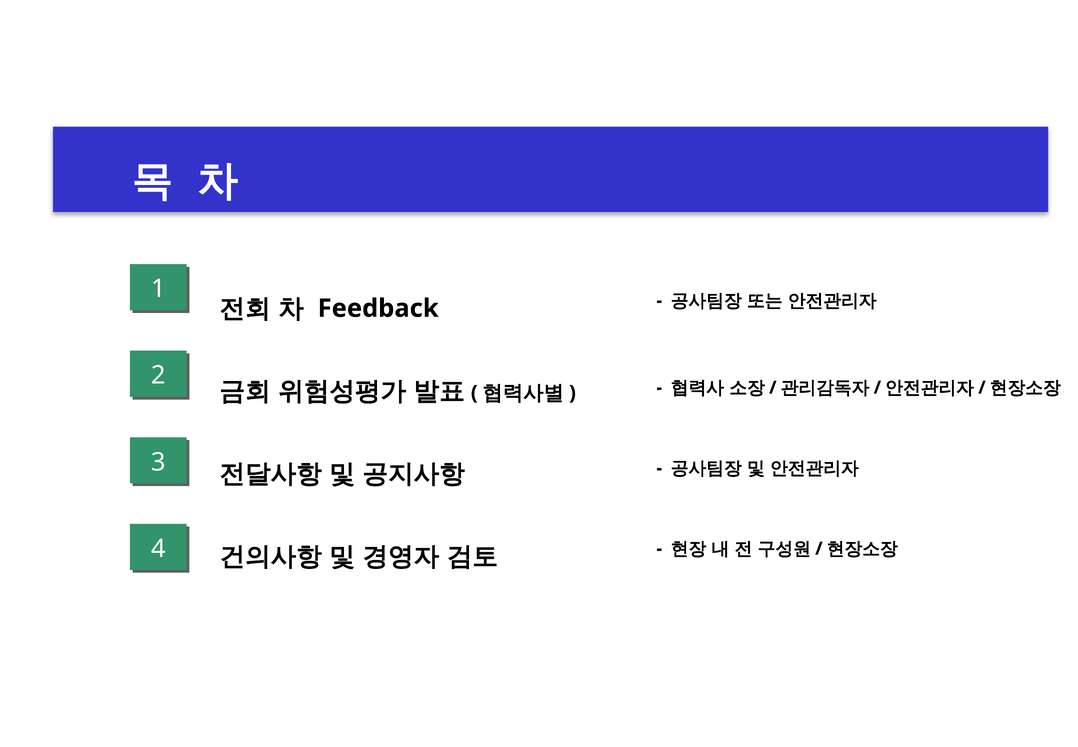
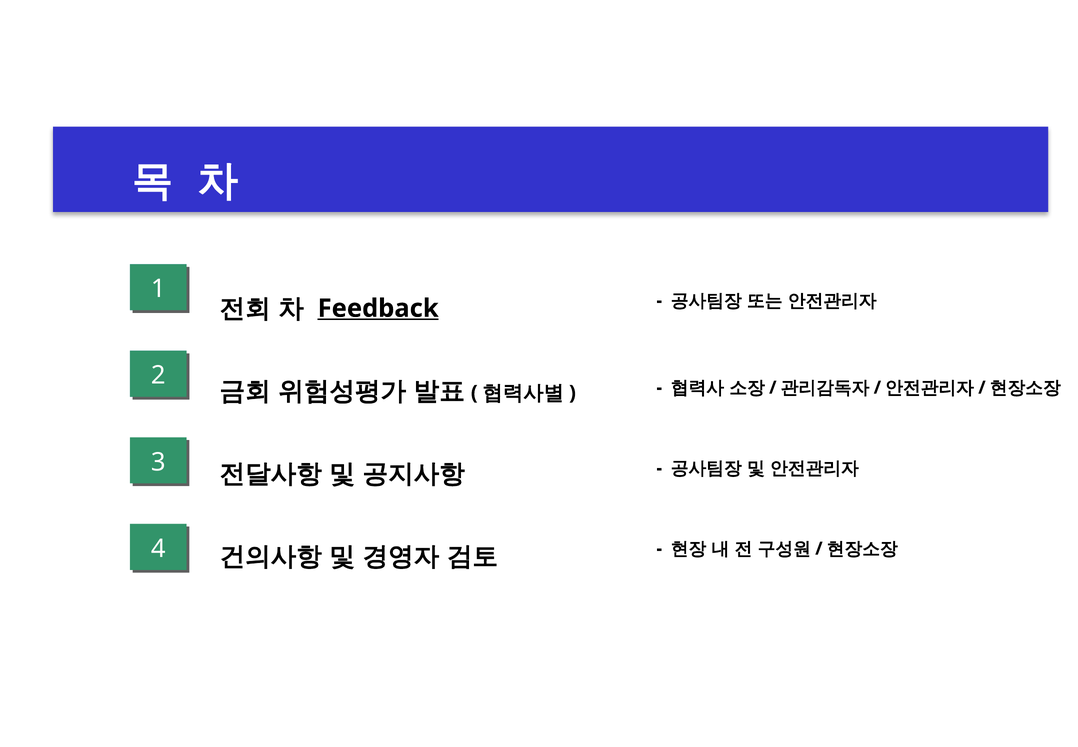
Feedback underline: none -> present (378, 308)
